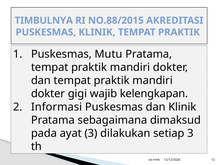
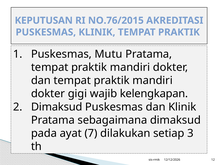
TIMBULNYA: TIMBULNYA -> KEPUTUSAN (44, 20)
NO.88/2015: NO.88/2015 -> NO.76/2015 (116, 20)
Informasi: Informasi -> Dimaksud (57, 107)
ayat 3: 3 -> 7 (91, 133)
